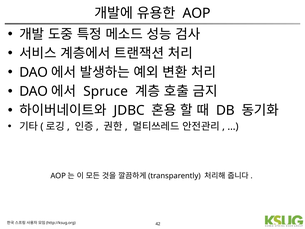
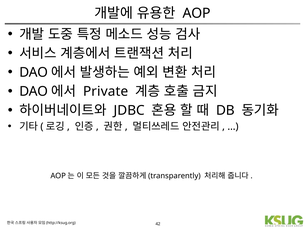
Spruce: Spruce -> Private (106, 91)
